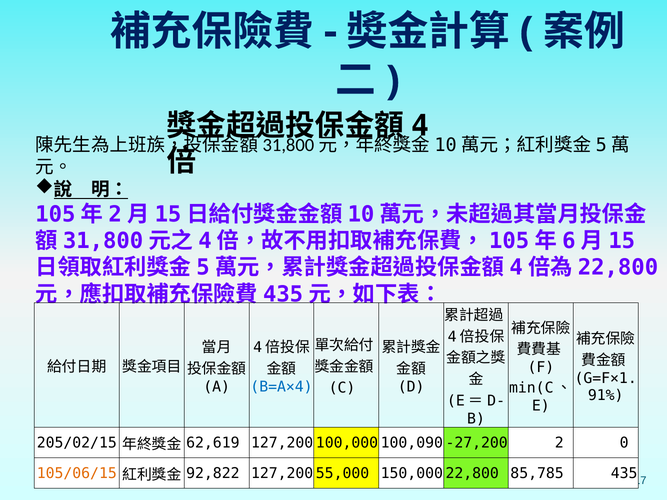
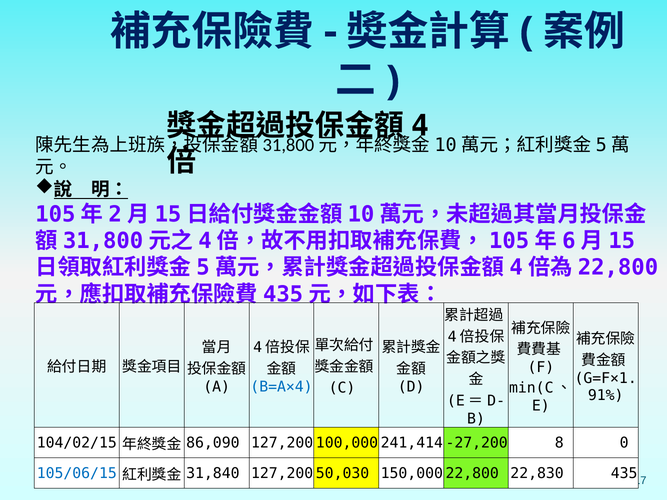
205/02/15: 205/02/15 -> 104/02/15 (77, 443)
62,619: 62,619 -> 86,090 (213, 443)
100,090: 100,090 -> 241,414 (412, 443)
2: 2 -> 8 (559, 443)
105/06/15 colour: orange -> blue (77, 474)
92,822: 92,822 -> 31,840 (213, 474)
55,000: 55,000 -> 50,030 (343, 474)
85,785: 85,785 -> 22,830 (537, 474)
